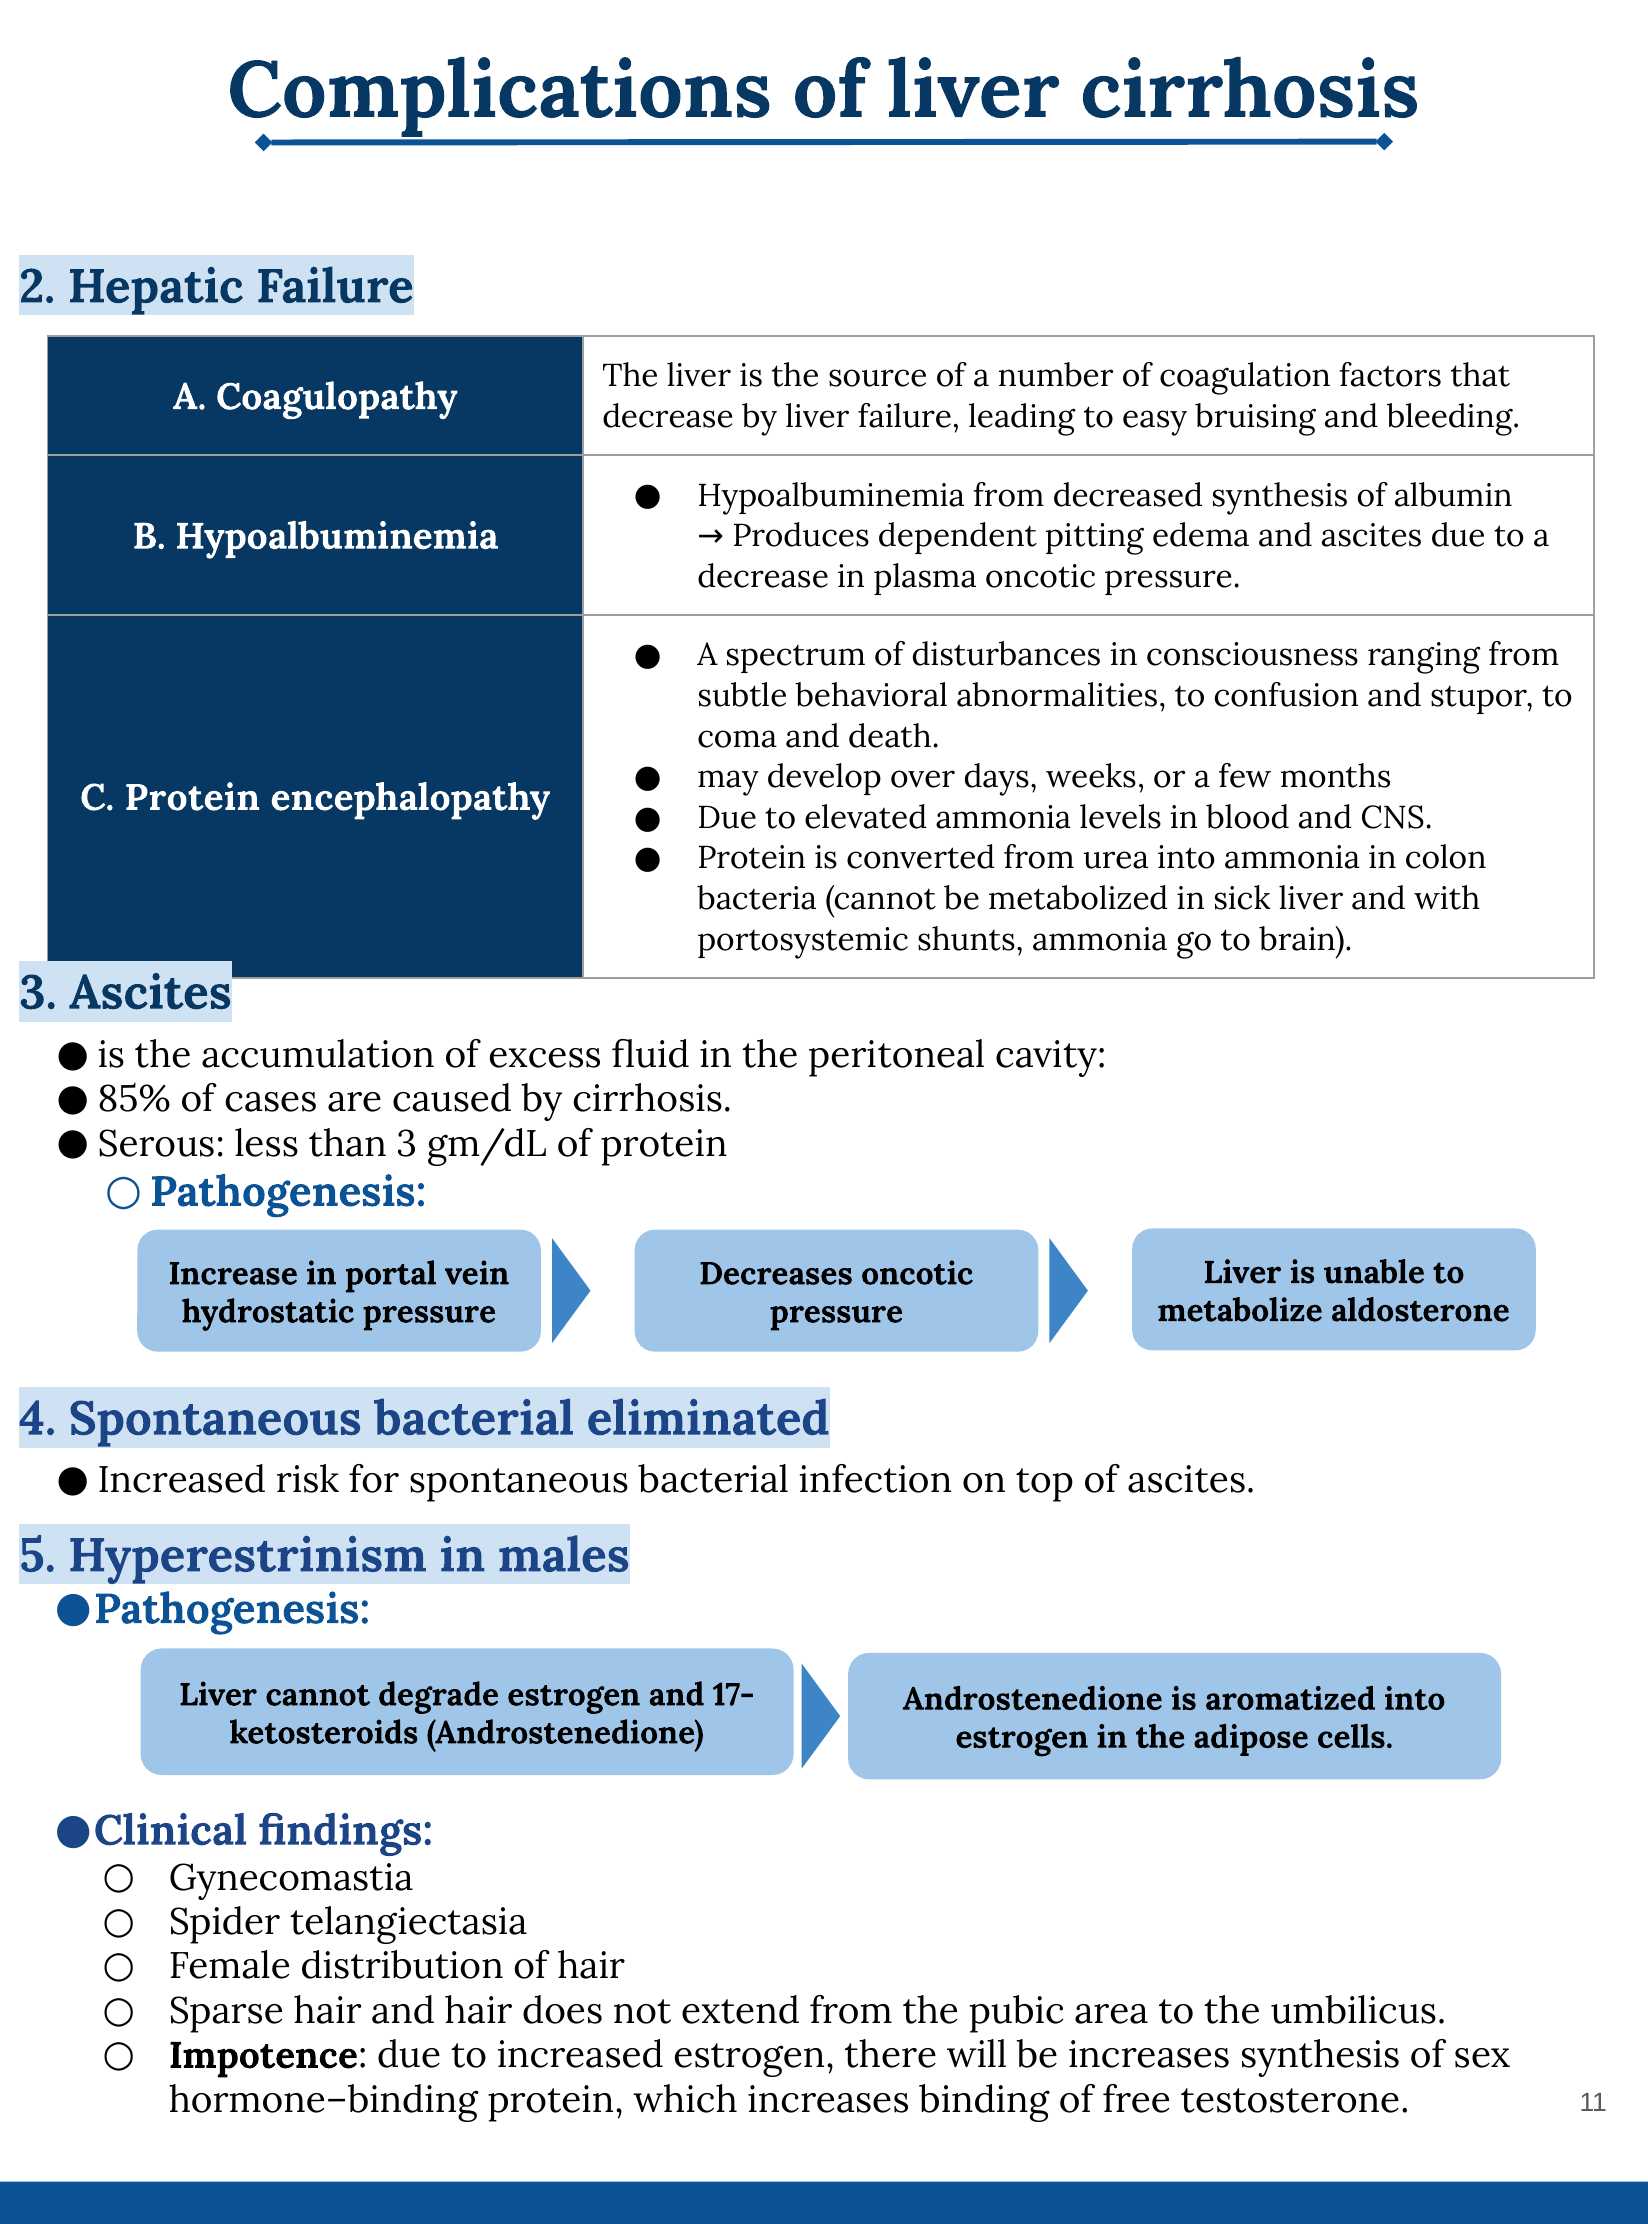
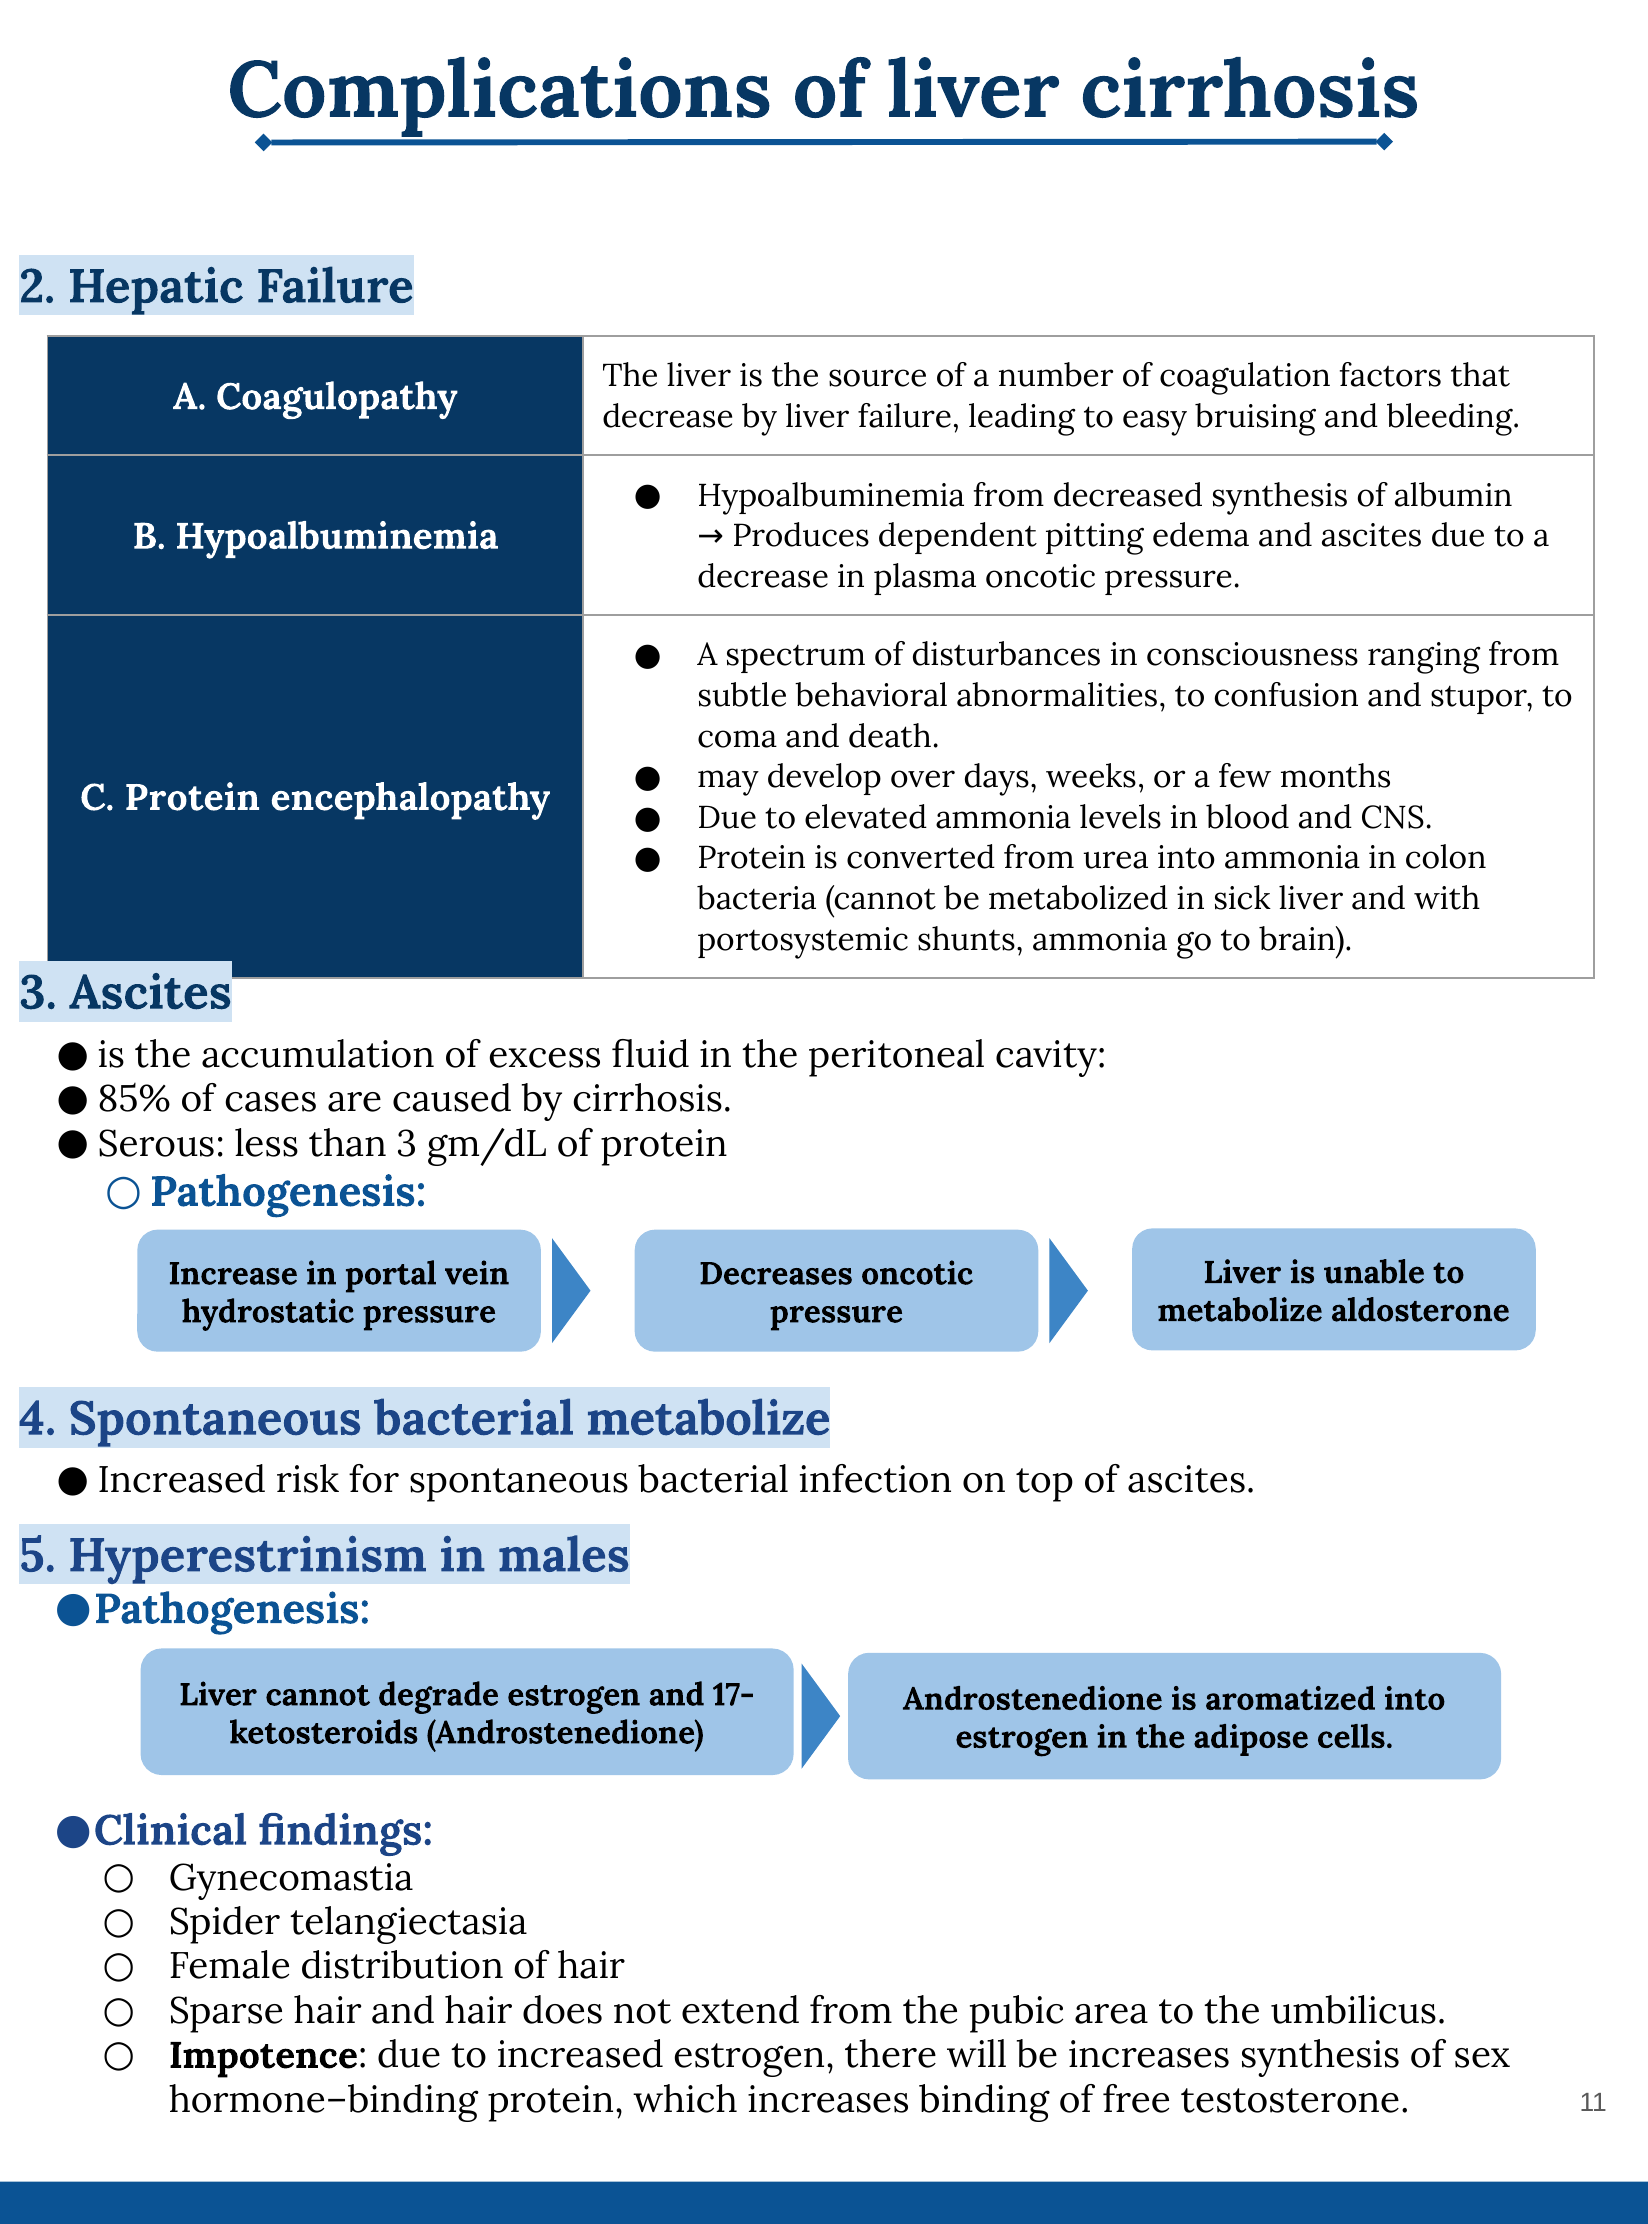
bacterial eliminated: eliminated -> metabolize (708, 1419)
